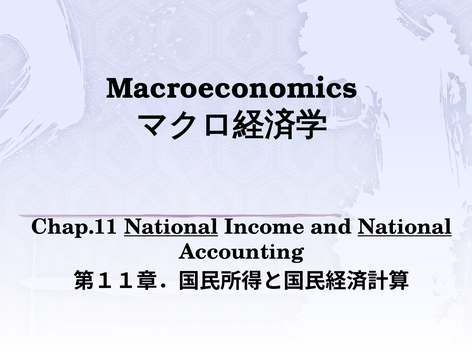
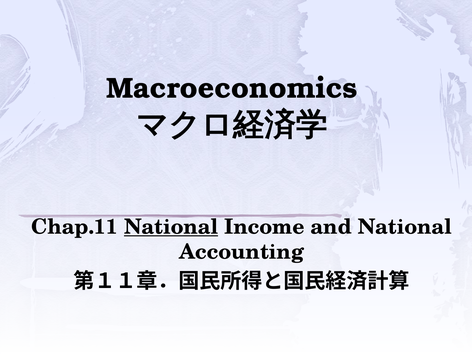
National underline: present -> none (405, 227)
